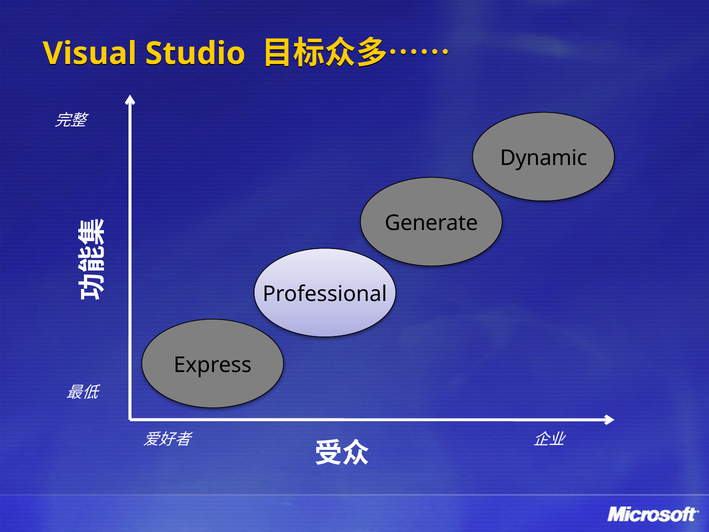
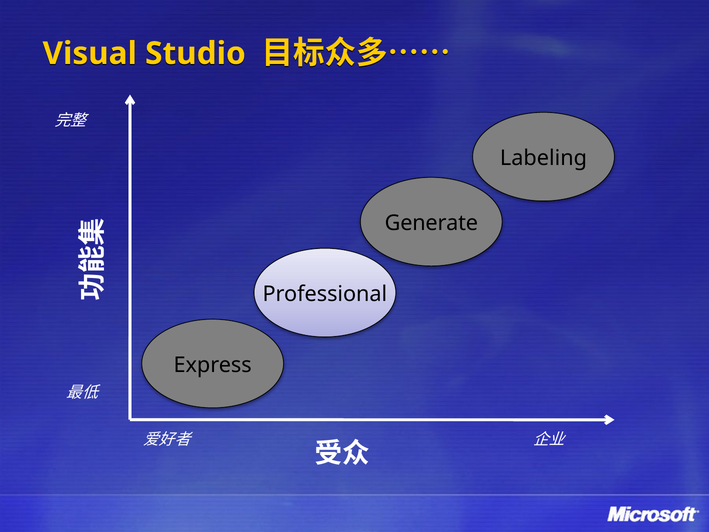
Dynamic: Dynamic -> Labeling (543, 158)
